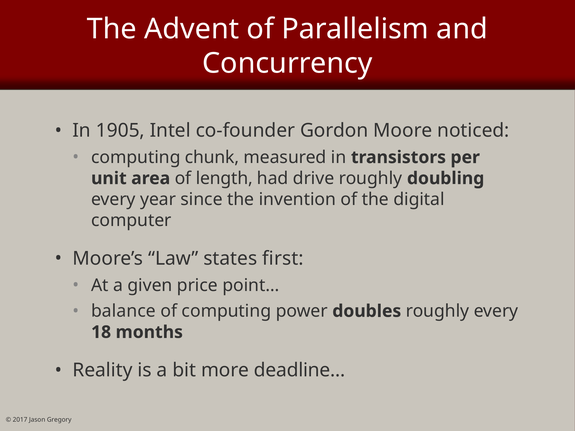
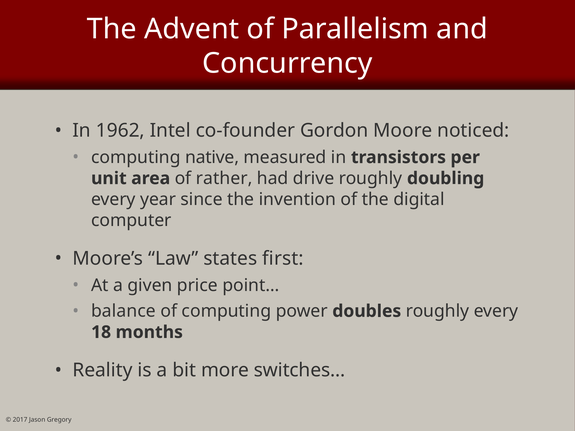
1905: 1905 -> 1962 (120, 131)
chunk: chunk -> native (212, 157)
length: length -> rather (224, 178)
deadline: deadline -> switches (300, 370)
